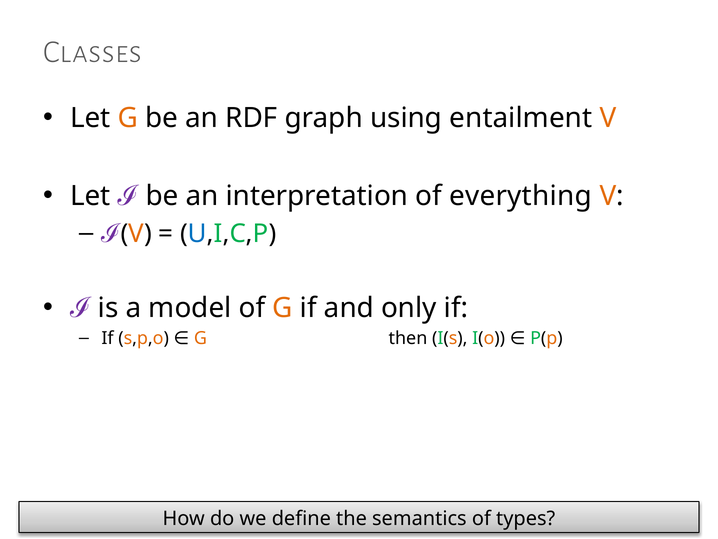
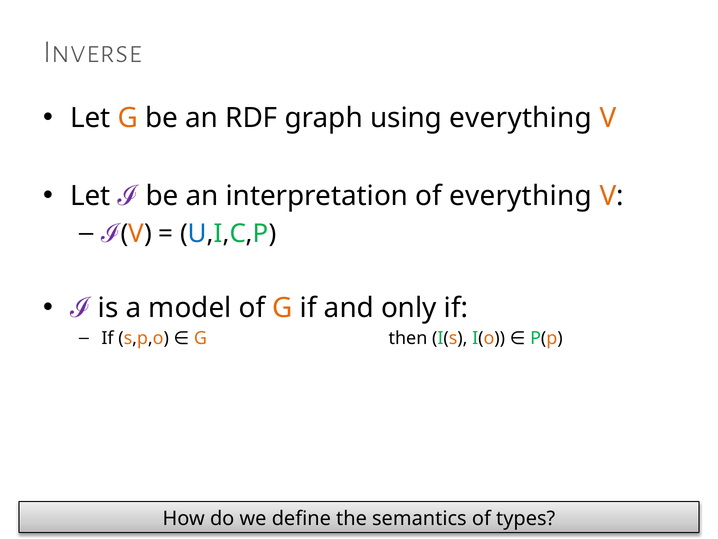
Classes: Classes -> Inverse (93, 52)
using entailment: entailment -> everything (521, 118)
